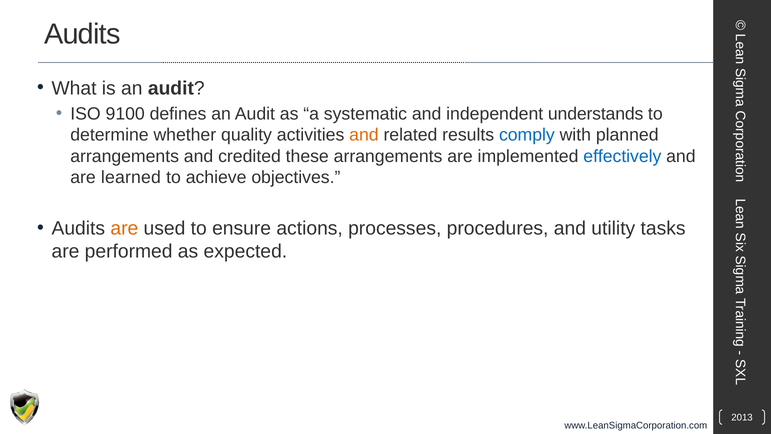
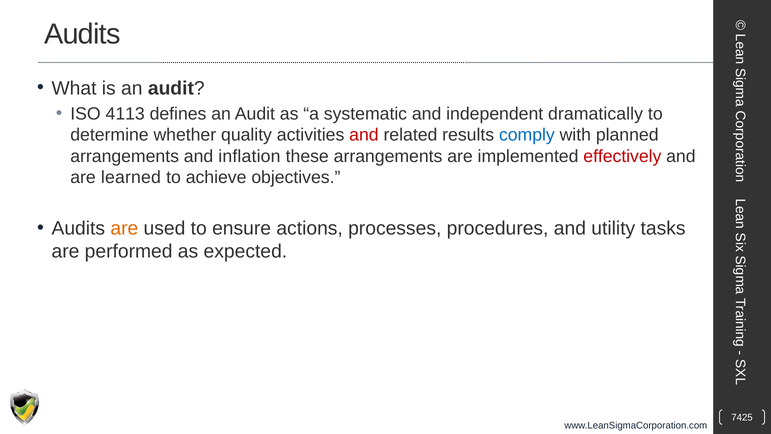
9100: 9100 -> 4113 (125, 114)
understands: understands -> dramatically (596, 114)
and colour: orange -> red (364, 135)
credited: credited -> inflation (249, 156)
effectively colour: blue -> red (622, 156)
2013: 2013 -> 7425 (742, 417)
